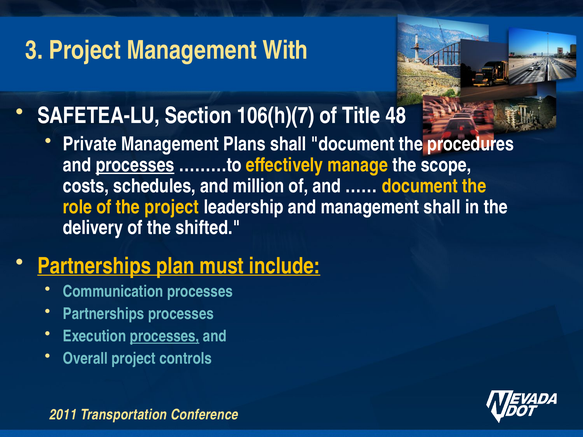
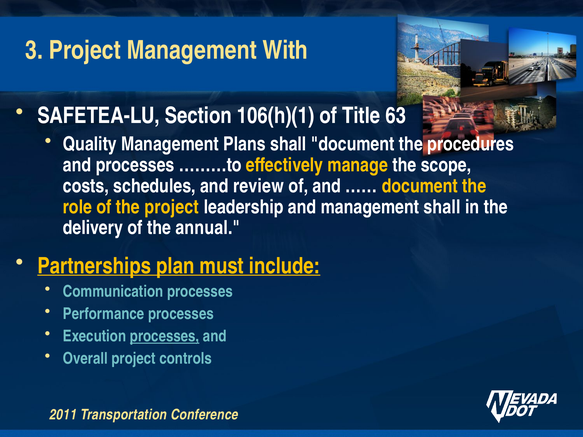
106(h)(7: 106(h)(7 -> 106(h)(1 (276, 116)
48: 48 -> 63 (396, 116)
Private: Private -> Quality (90, 144)
processes underline: present -> none (135, 165)
million: million -> review (258, 186)
shifted: shifted -> annual (208, 228)
Partnerships: Partnerships -> Performance (104, 314)
